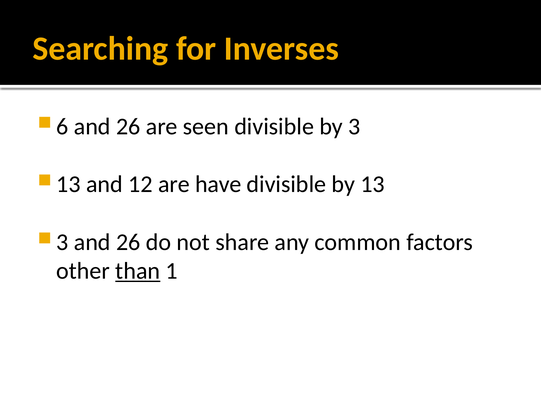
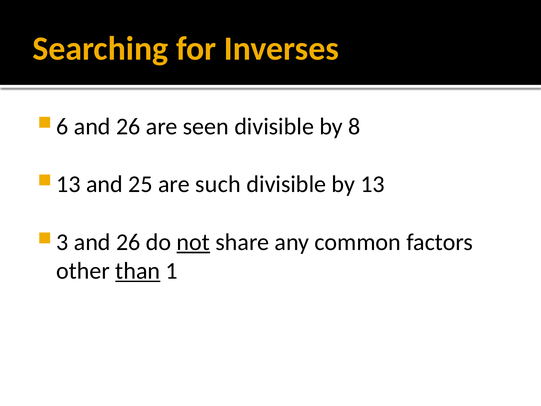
3: 3 -> 8 (354, 127)
12: 12 -> 25 (140, 184)
have: have -> such (218, 184)
not underline: none -> present (193, 242)
